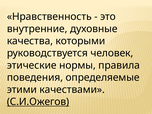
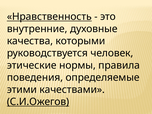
Нравственность underline: none -> present (49, 17)
